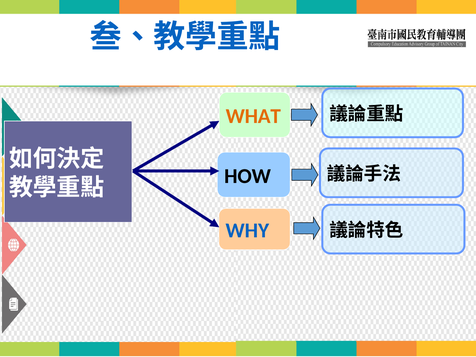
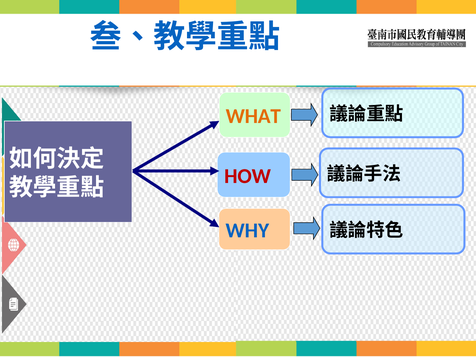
HOW colour: black -> red (248, 176)
